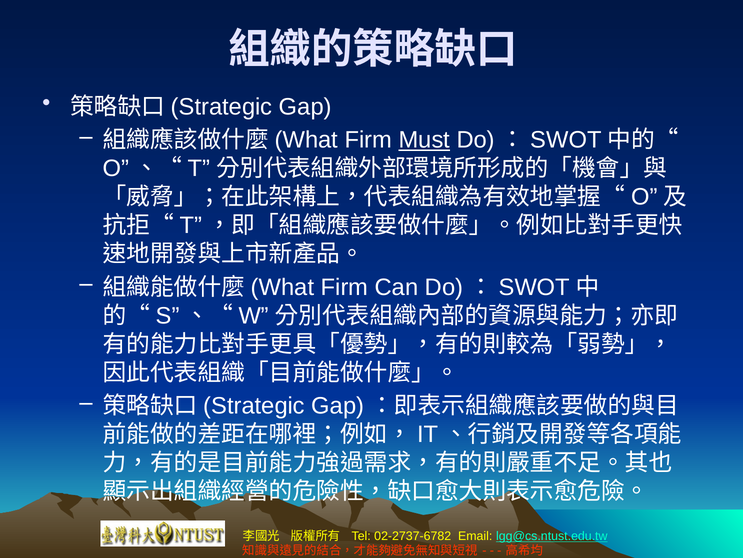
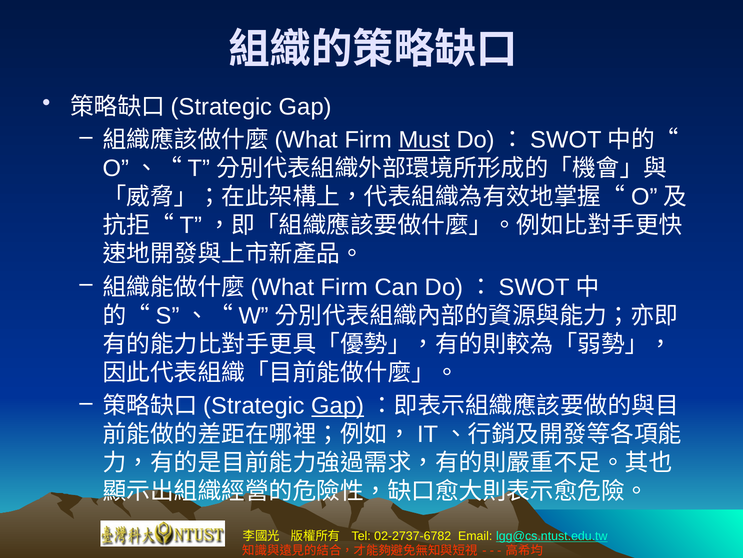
Gap underline: none -> present (338, 406)
